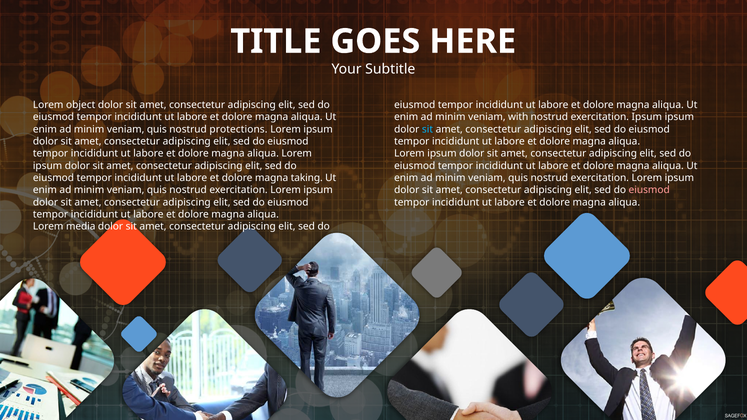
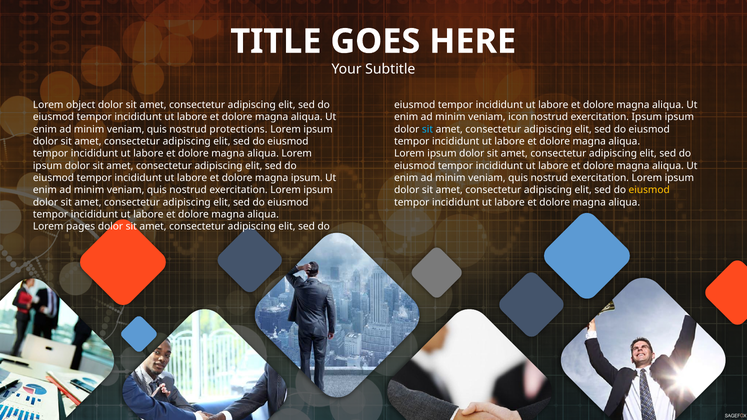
with: with -> icon (518, 117)
magna taking: taking -> ipsum (307, 178)
eiusmod colour: pink -> yellow (649, 190)
media: media -> pages (81, 227)
